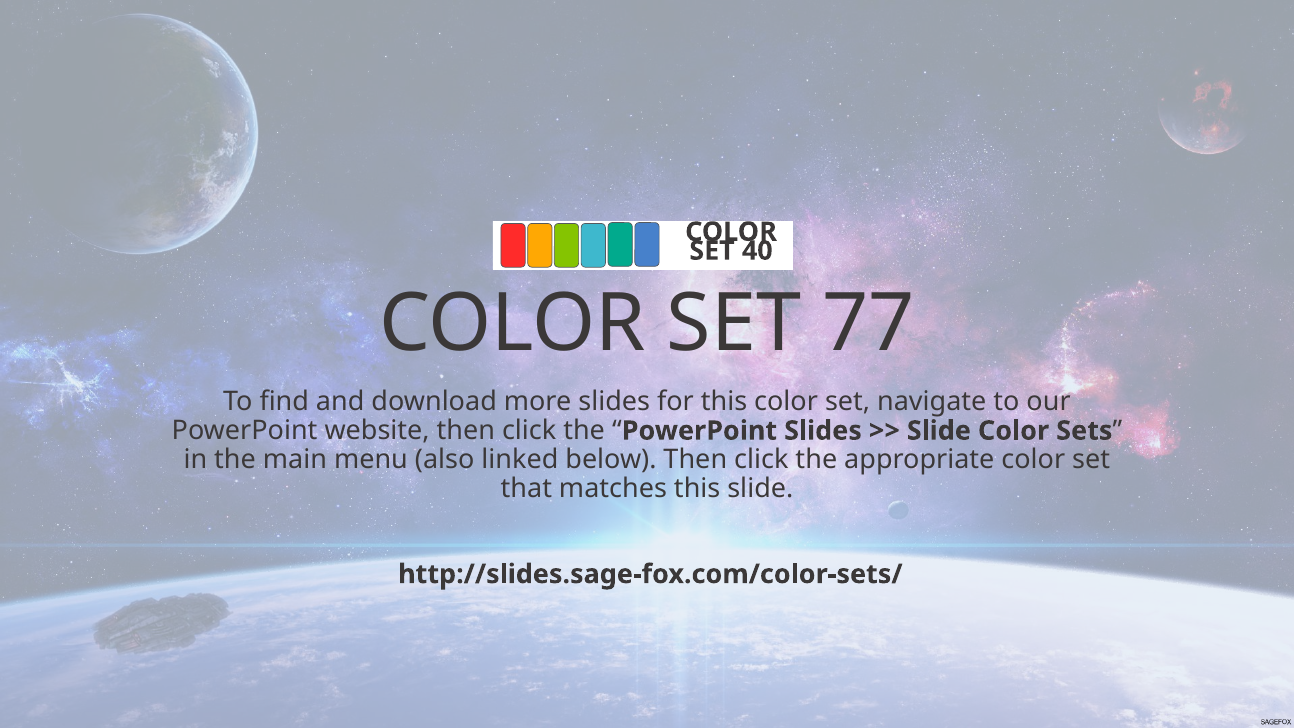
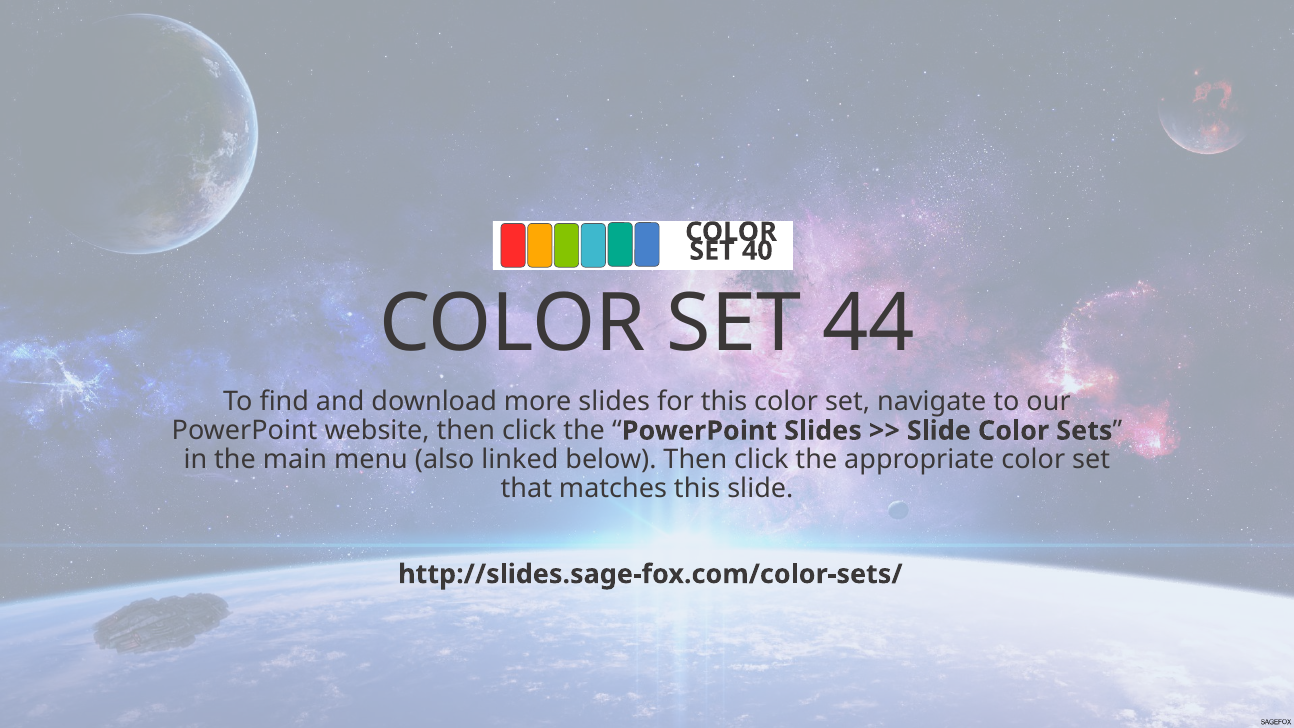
77: 77 -> 44 (869, 323)
